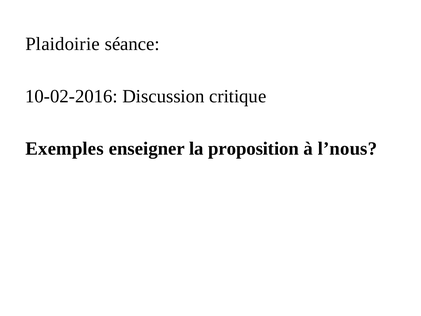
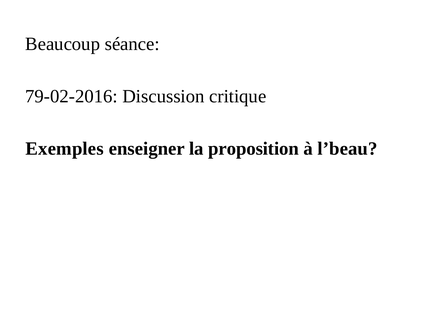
Plaidoirie: Plaidoirie -> Beaucoup (63, 44)
10-02-2016: 10-02-2016 -> 79-02-2016 (71, 96)
l’nous: l’nous -> l’beau (347, 149)
